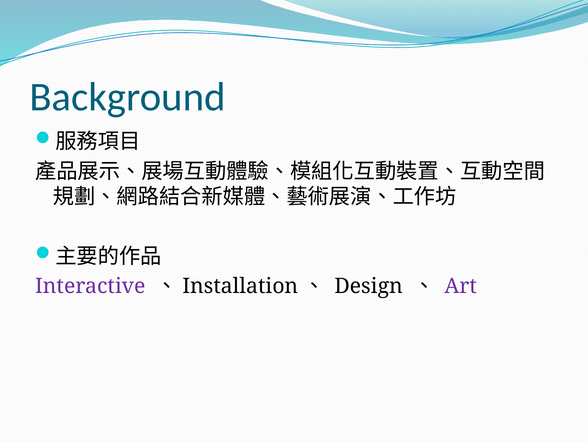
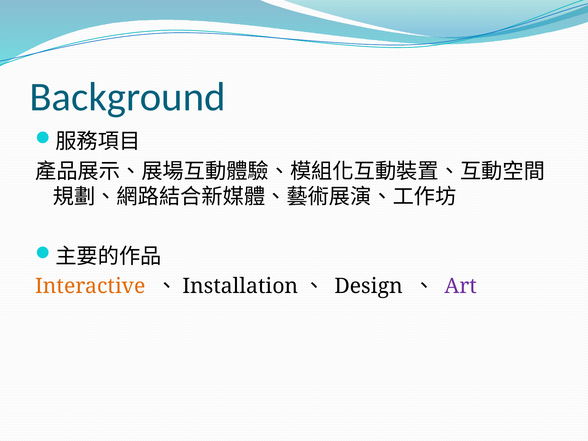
Interactive colour: purple -> orange (90, 286)
